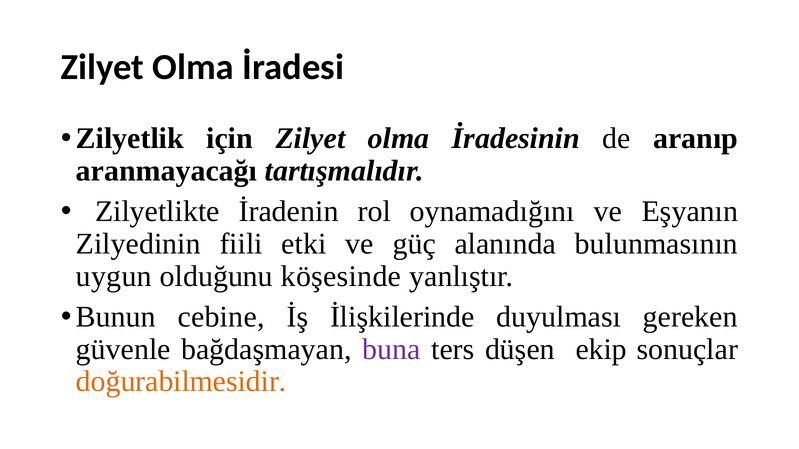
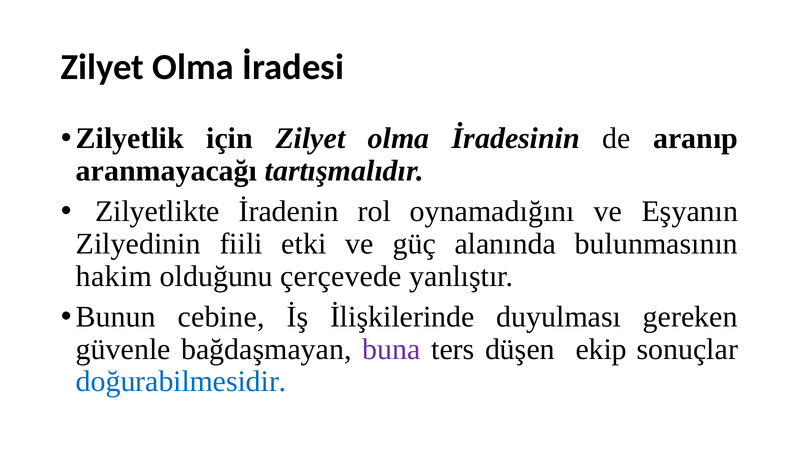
uygun: uygun -> hakim (114, 276)
köşesinde: köşesinde -> çerçevede (341, 276)
doğurabilmesidir colour: orange -> blue (181, 382)
